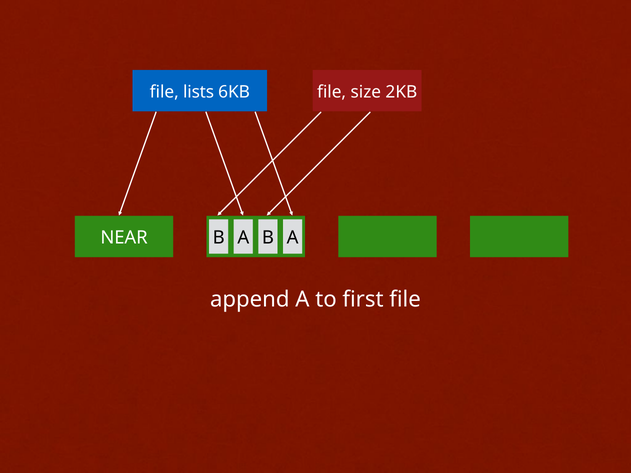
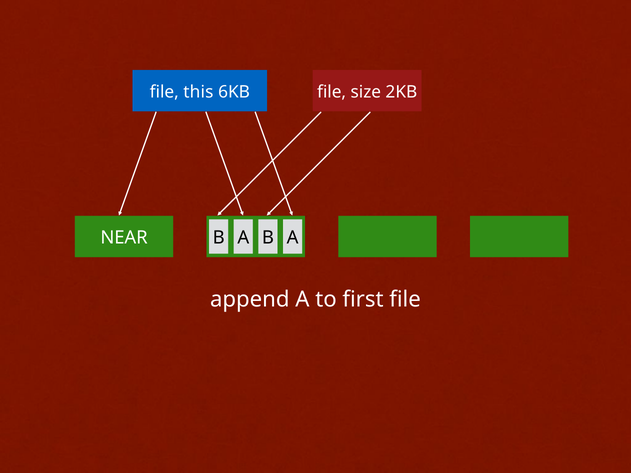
lists: lists -> this (198, 92)
